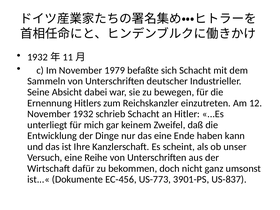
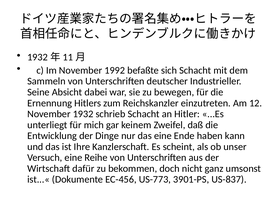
1979: 1979 -> 1992 (115, 70)
